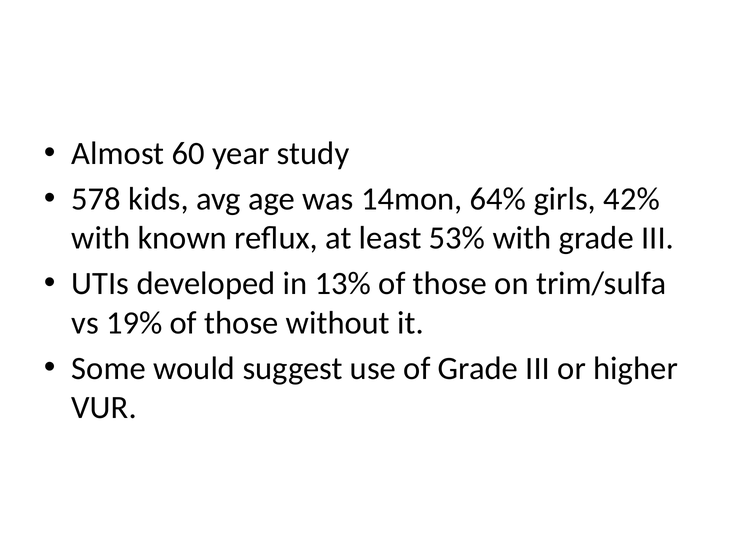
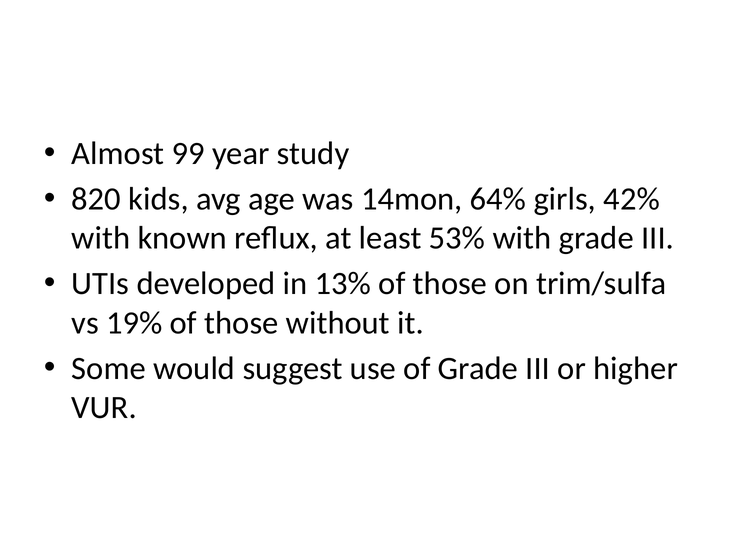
60: 60 -> 99 (188, 154)
578: 578 -> 820 (96, 199)
